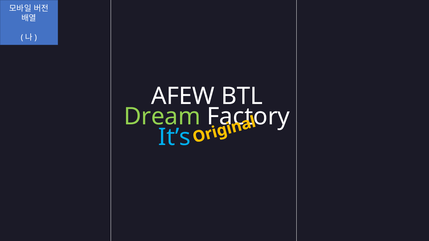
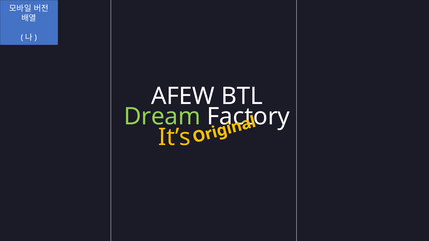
It’s colour: light blue -> yellow (175, 138)
